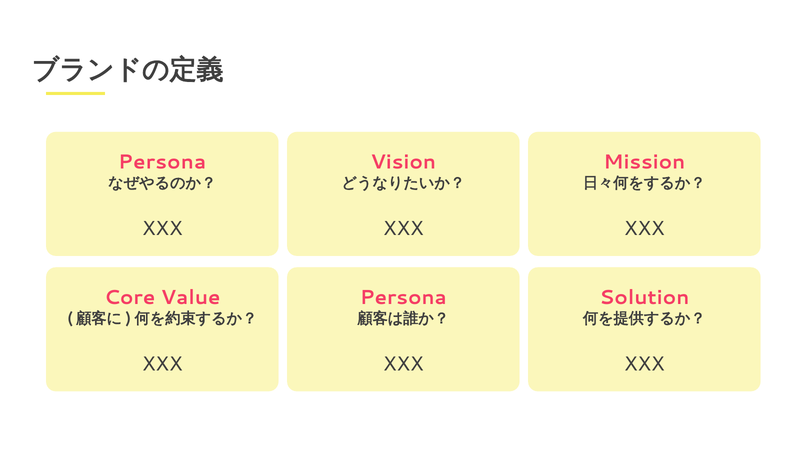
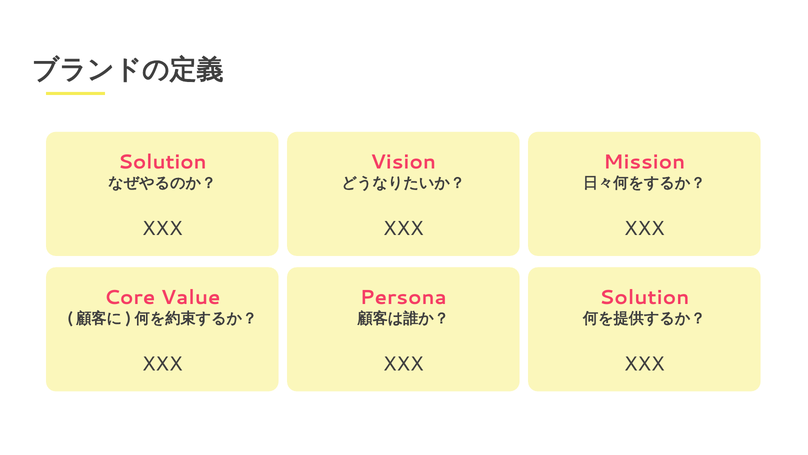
Persona: Persona -> Solution (162, 162)
